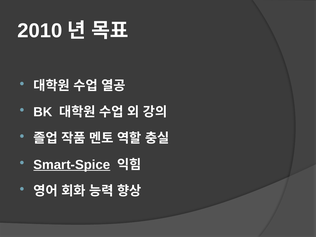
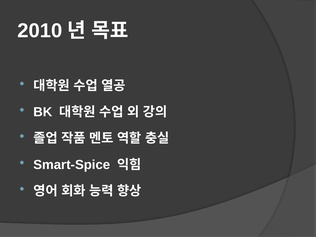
Smart-Spice underline: present -> none (72, 165)
